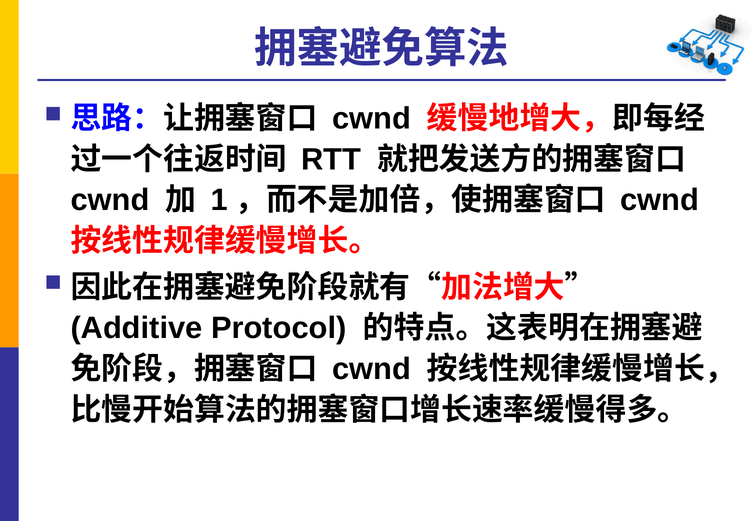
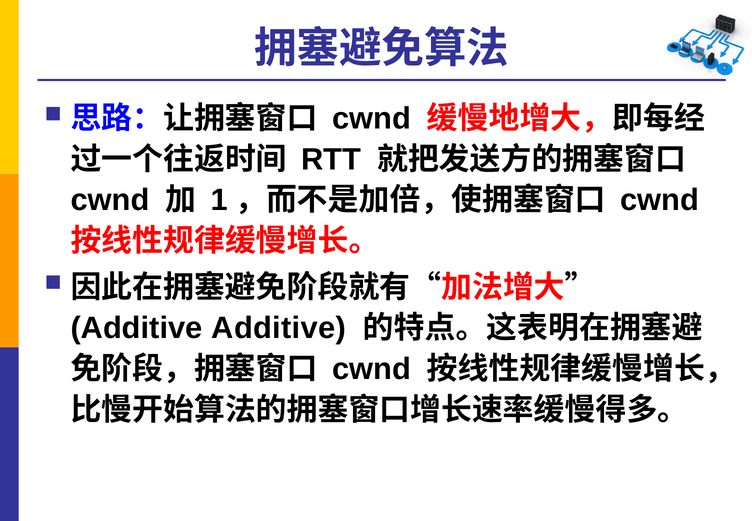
Additive Protocol: Protocol -> Additive (279, 328)
